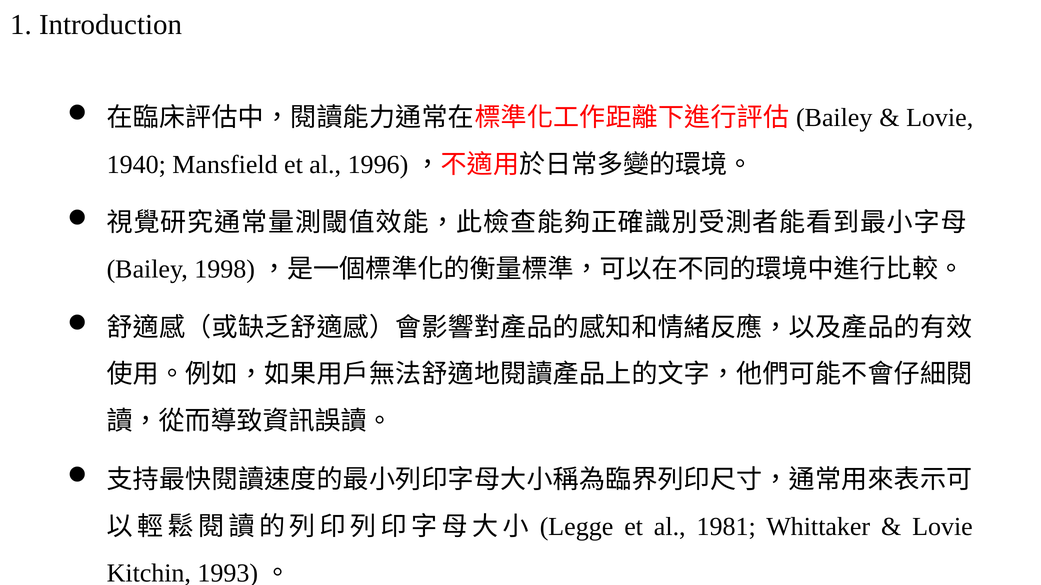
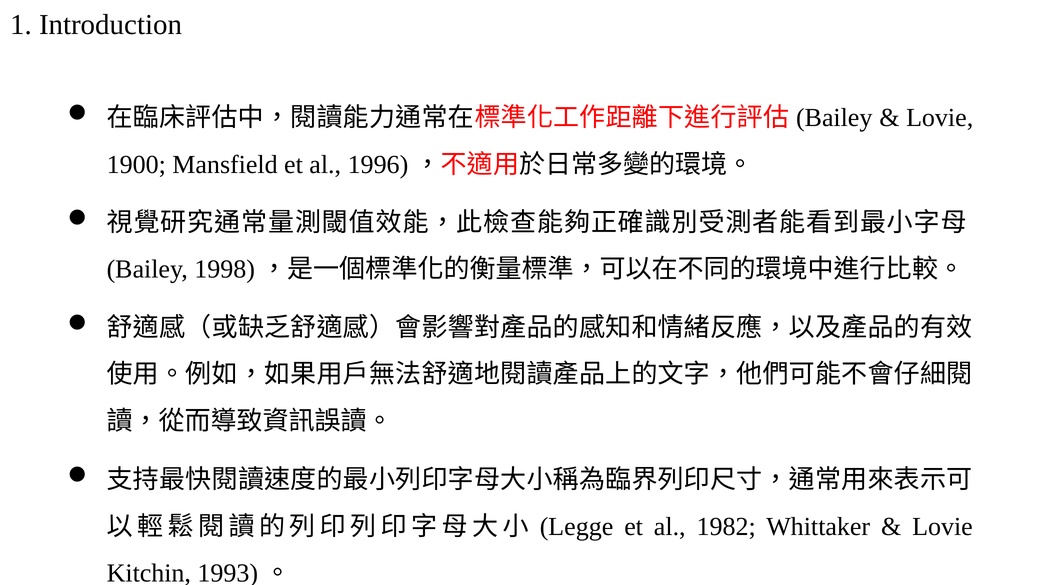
1940: 1940 -> 1900 (136, 165)
1981: 1981 -> 1982 (726, 527)
